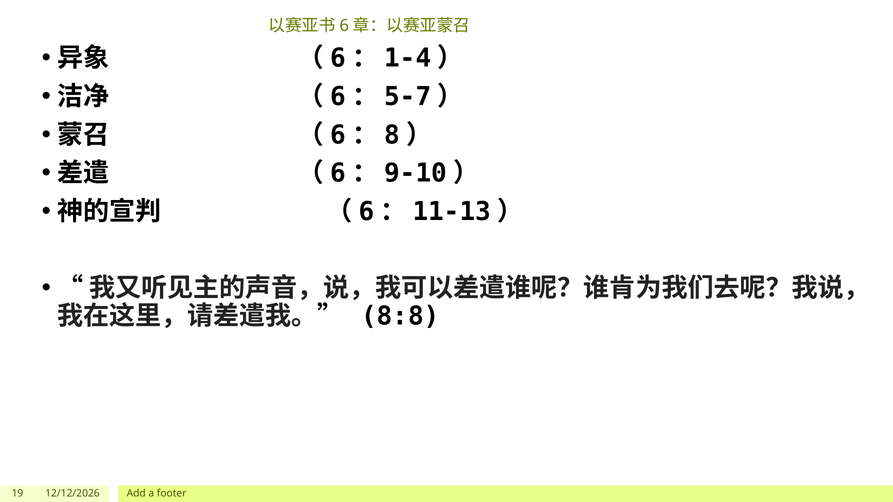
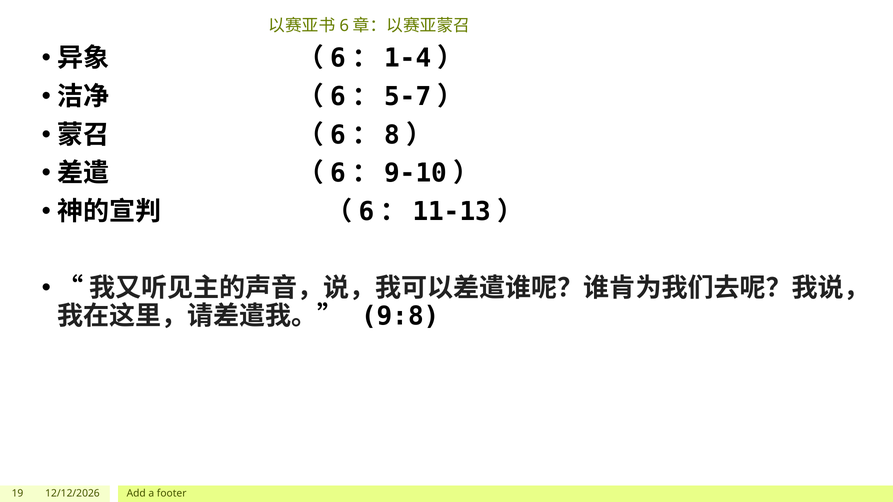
8:8: 8:8 -> 9:8 (400, 316)
